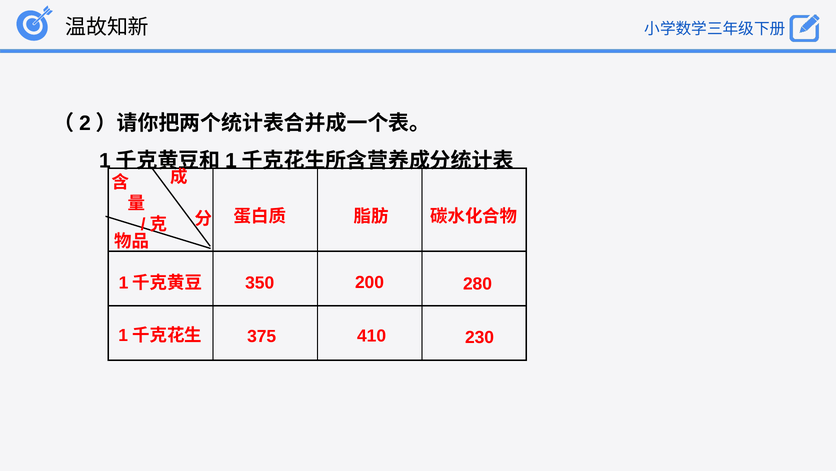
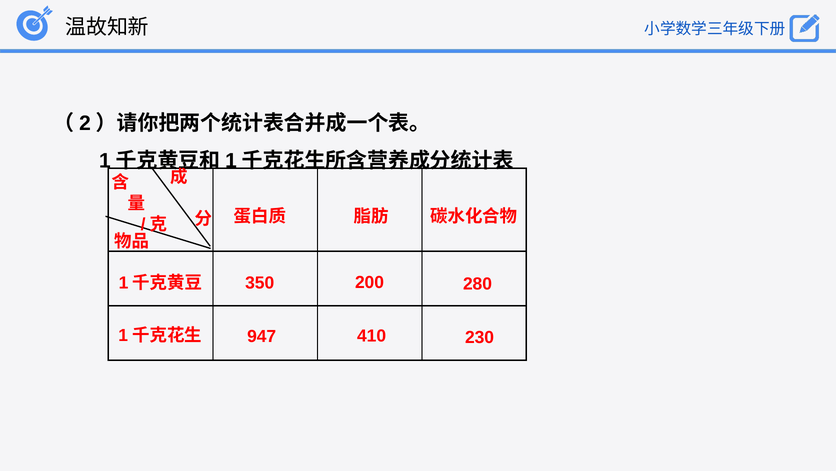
375: 375 -> 947 (262, 336)
